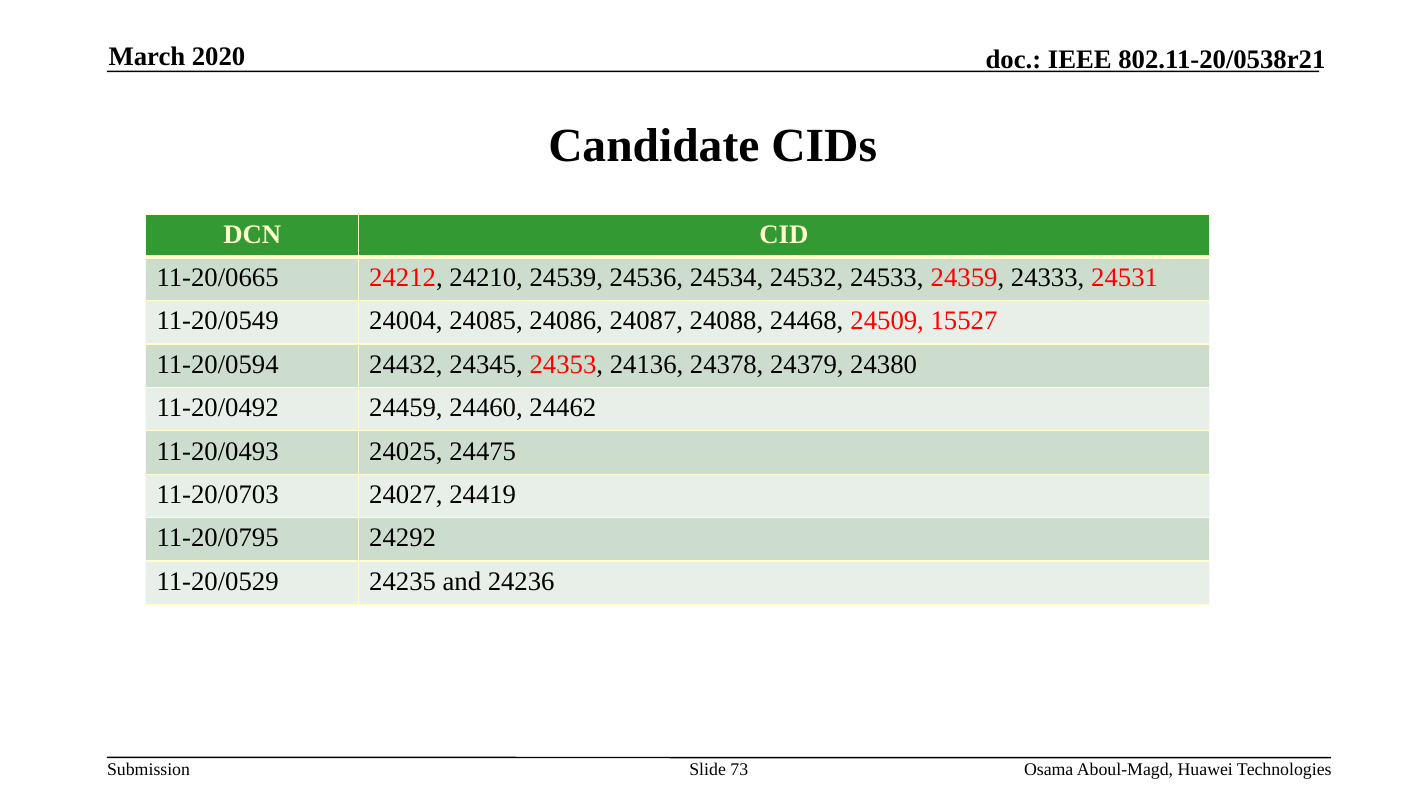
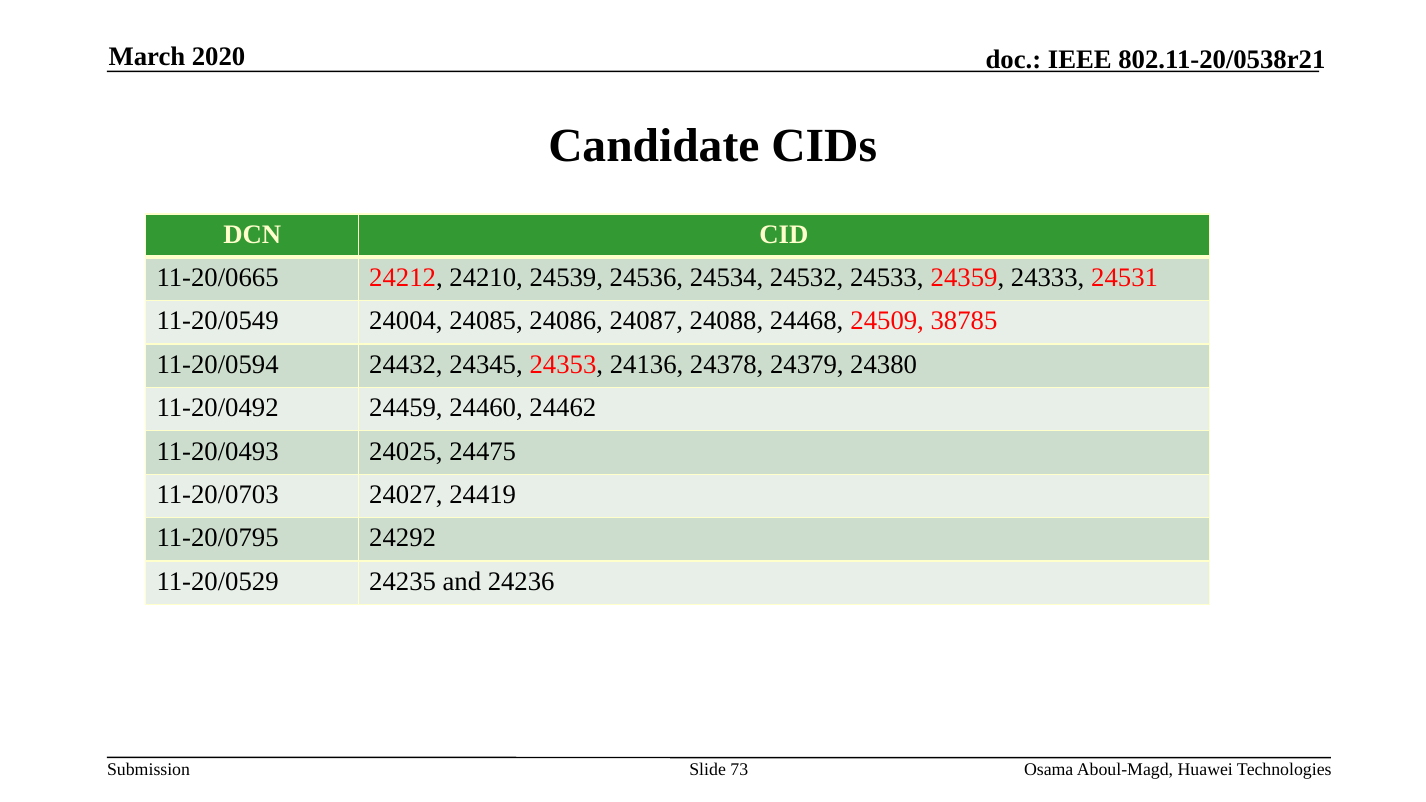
15527: 15527 -> 38785 (964, 321)
